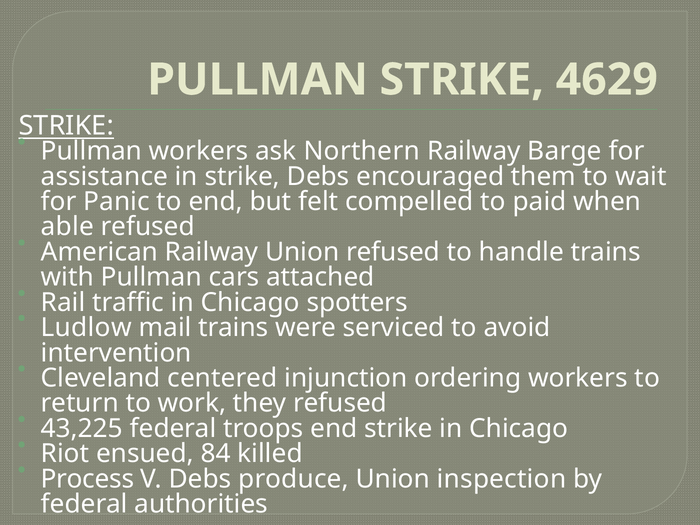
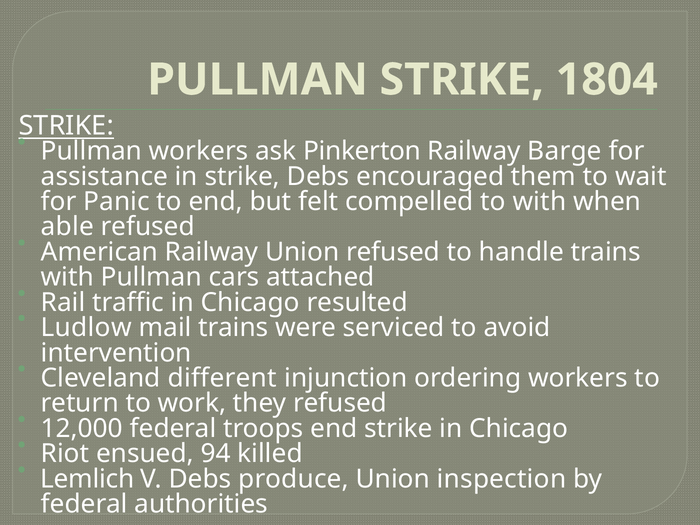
4629: 4629 -> 1804 (607, 80)
Northern: Northern -> Pinkerton (362, 151)
to paid: paid -> with (539, 202)
spotters: spotters -> resulted (357, 302)
centered: centered -> different (222, 378)
43,225: 43,225 -> 12,000 (82, 429)
84: 84 -> 94 (216, 454)
Process: Process -> Lemlich (87, 479)
